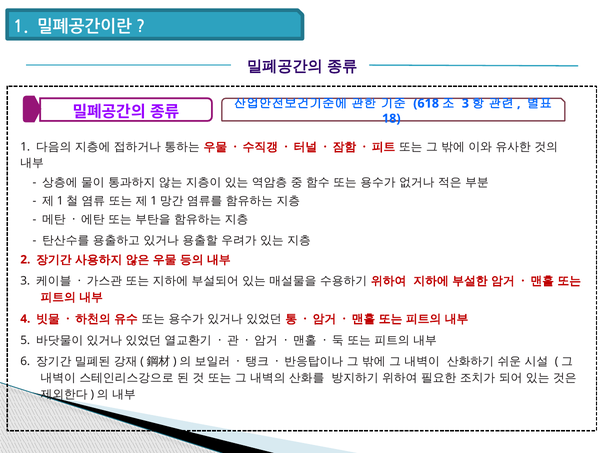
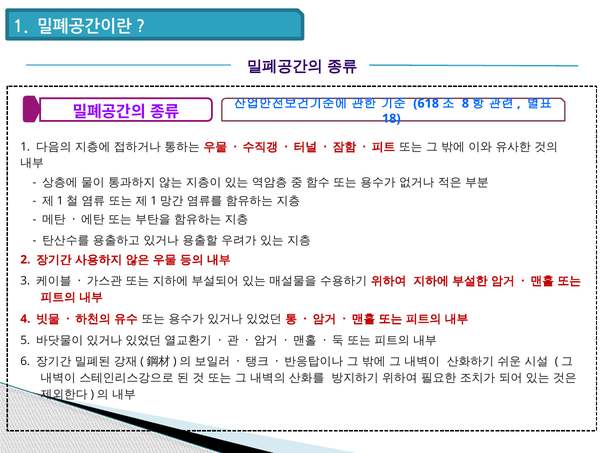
3: 3 -> 8 (465, 104)
